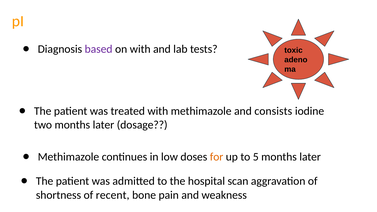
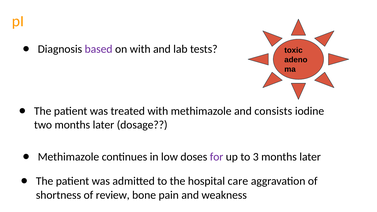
for colour: orange -> purple (217, 157)
5: 5 -> 3 (256, 157)
scan: scan -> care (238, 181)
recent: recent -> review (113, 195)
